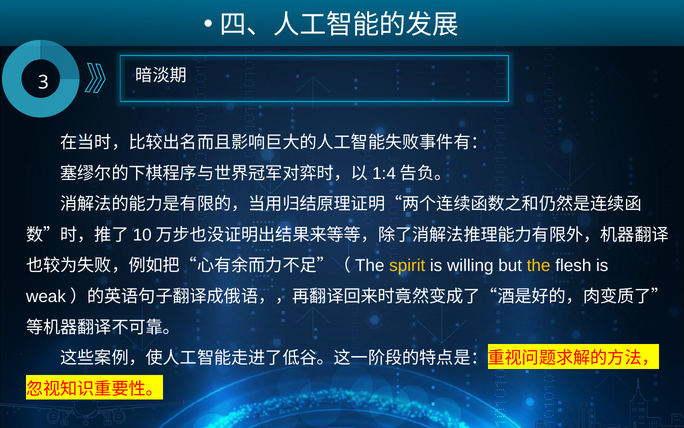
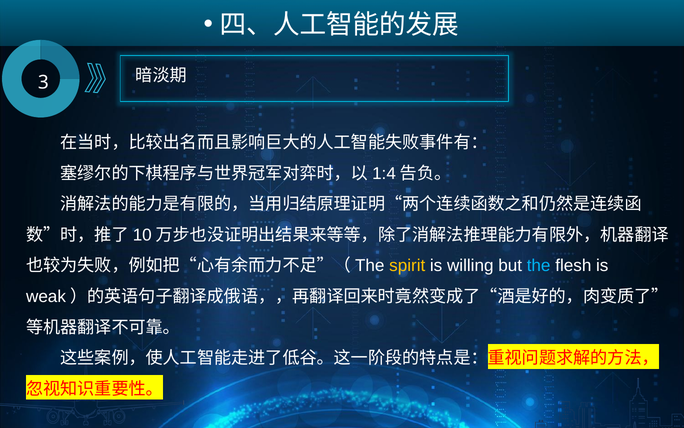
the colour: yellow -> light blue (539, 266)
